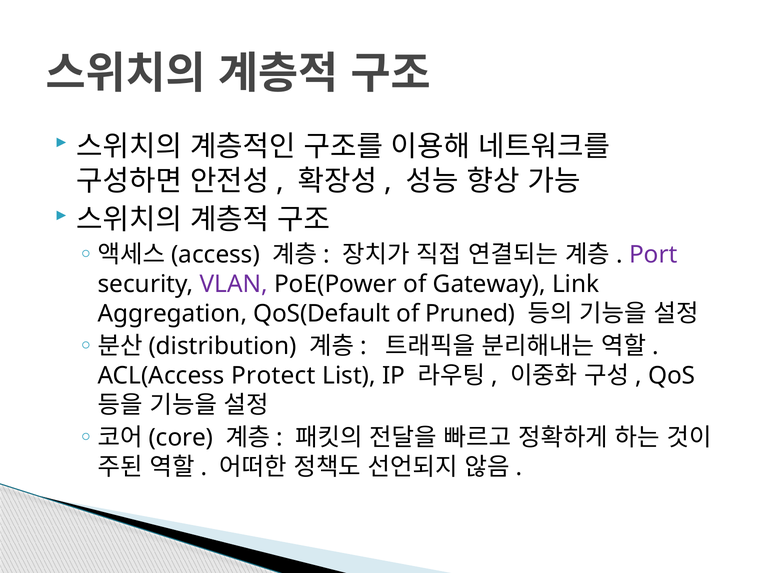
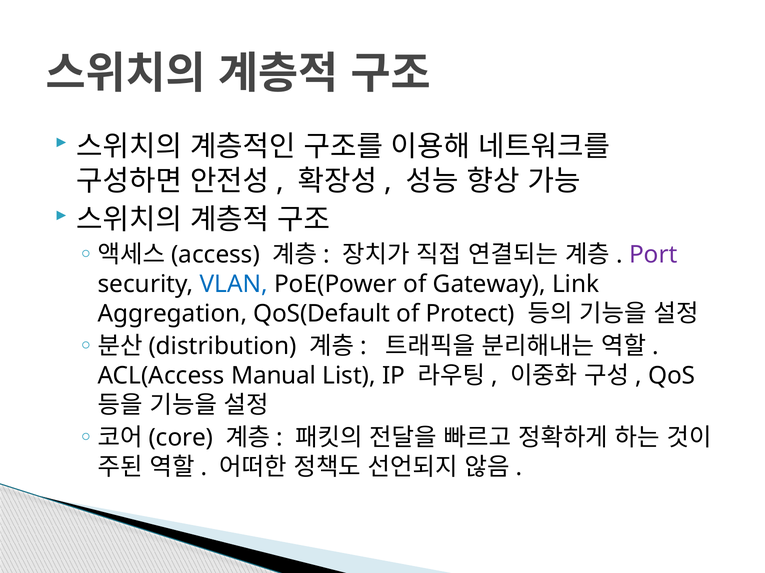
VLAN colour: purple -> blue (234, 285)
Pruned: Pruned -> Protect (470, 314)
Protect: Protect -> Manual (274, 376)
